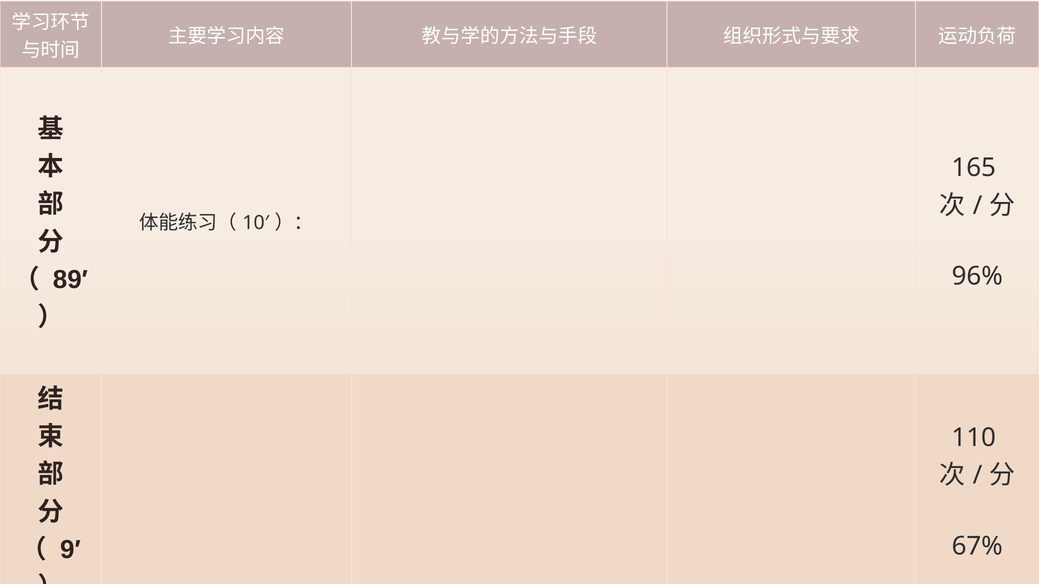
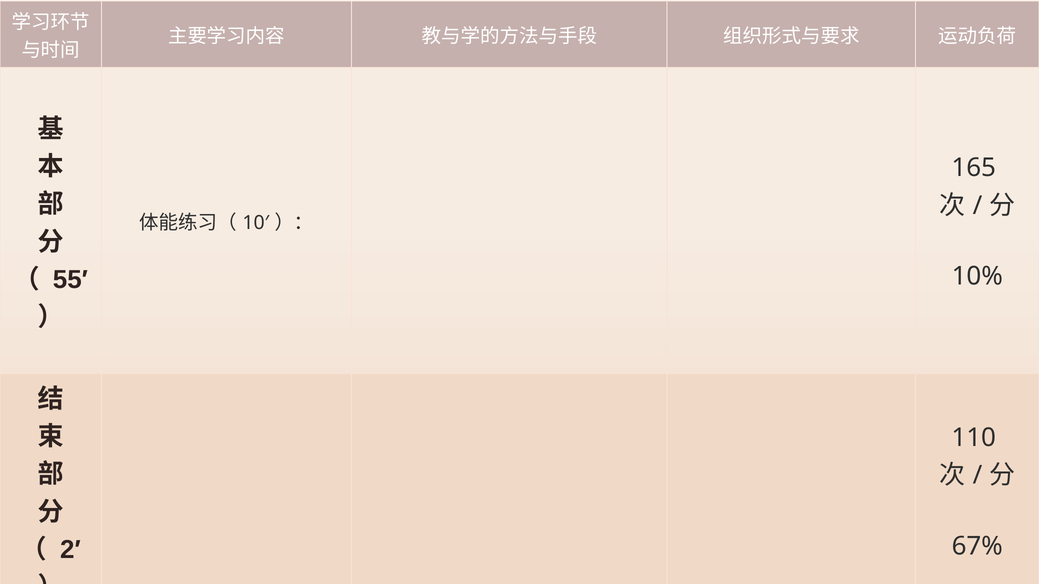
96%: 96% -> 10% (977, 277)
89′: 89′ -> 55′ (70, 280)
9′: 9′ -> 2′ (70, 550)
